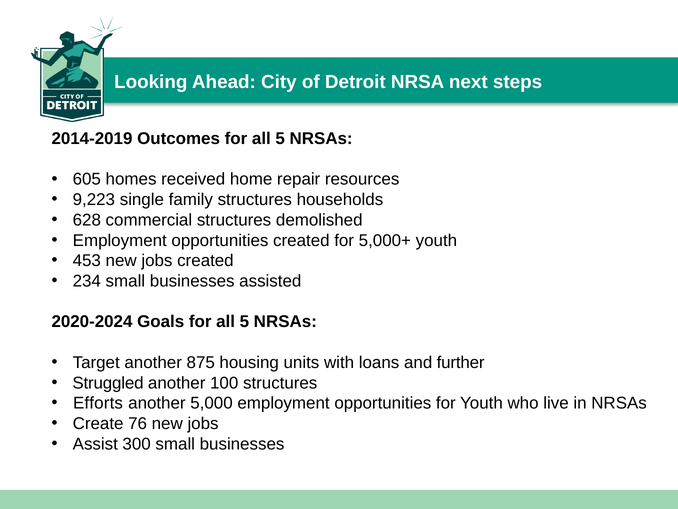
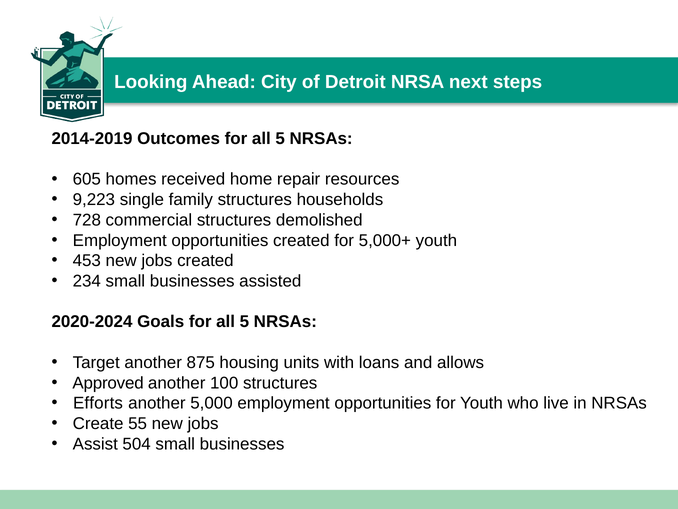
628: 628 -> 728 (87, 220)
further: further -> allows (461, 362)
Struggled: Struggled -> Approved (108, 383)
76: 76 -> 55 (138, 423)
300: 300 -> 504 (137, 444)
